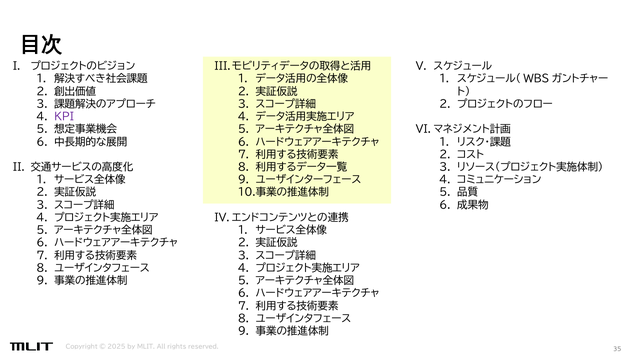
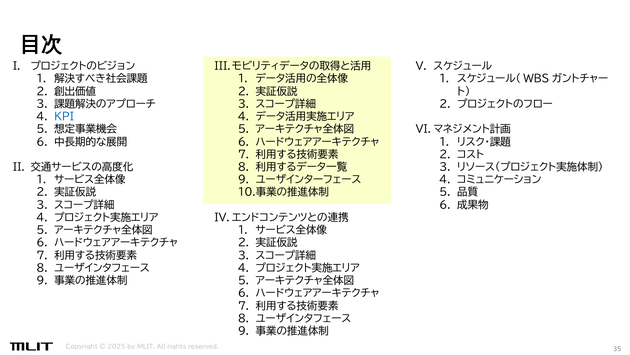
KPI colour: purple -> blue (64, 117)
